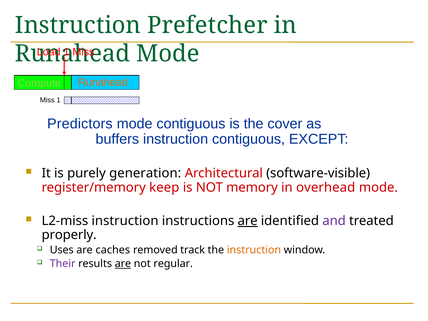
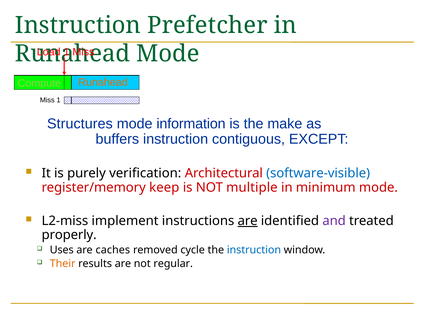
Predictors: Predictors -> Structures (80, 124)
mode contiguous: contiguous -> information (191, 124)
cover: cover -> make (285, 124)
generation: generation -> verification (145, 173)
software-visible colour: black -> blue (318, 173)
memory: memory -> multiple (252, 187)
overhead: overhead -> minimum (326, 187)
L2-miss instruction: instruction -> implement (125, 221)
track: track -> cycle (193, 250)
instruction colour: orange -> blue (254, 250)
Their colour: purple -> orange (63, 264)
are underline: present -> none (123, 264)
